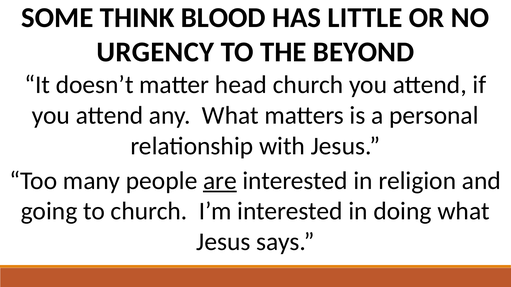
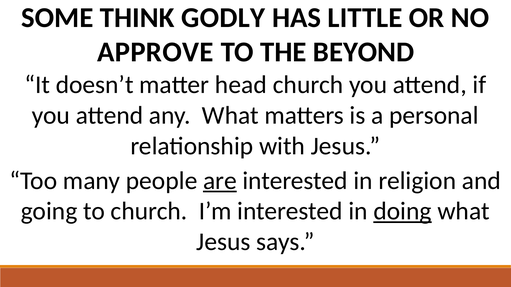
BLOOD: BLOOD -> GODLY (223, 18)
URGENCY: URGENCY -> APPROVE (155, 52)
doing underline: none -> present (403, 212)
